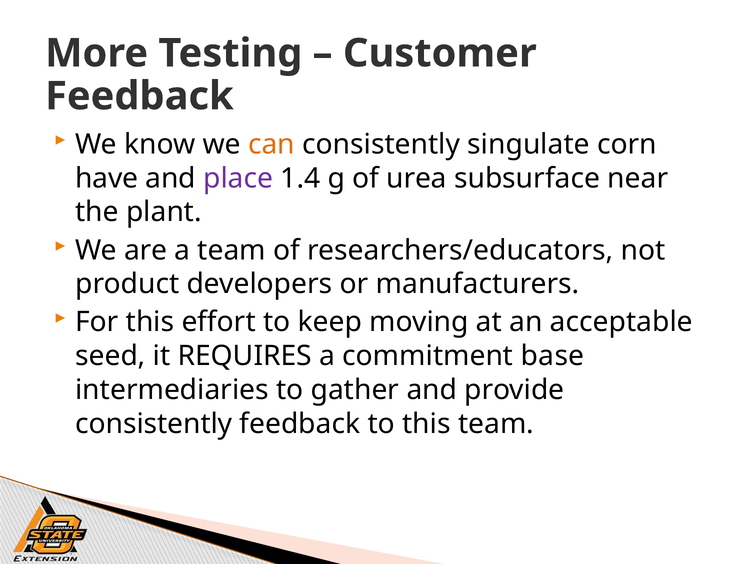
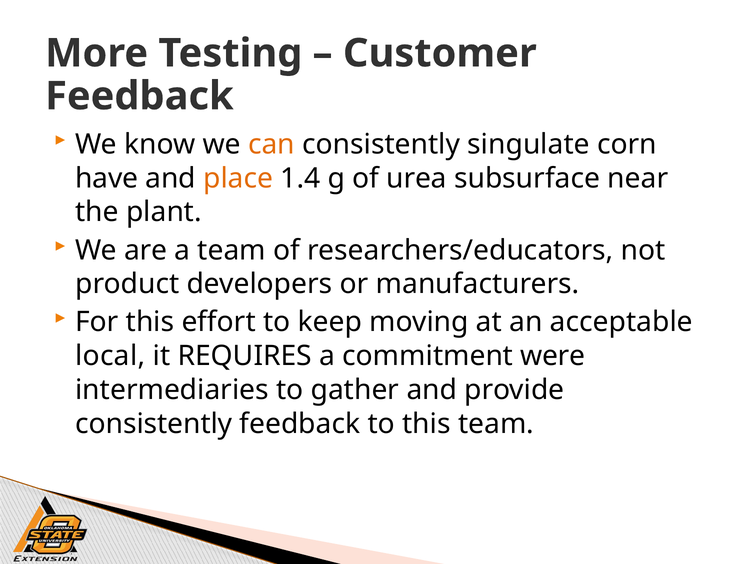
place colour: purple -> orange (238, 179)
seed: seed -> local (110, 356)
base: base -> were (553, 356)
